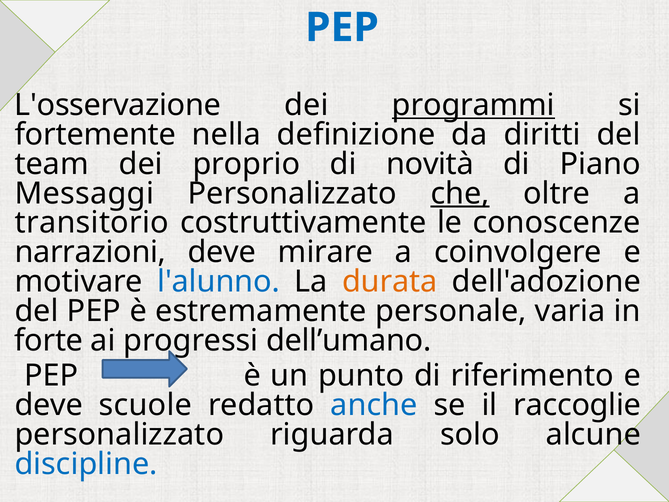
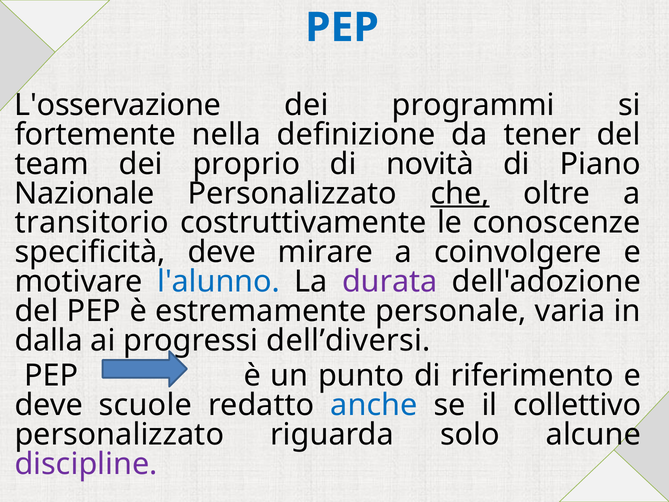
programmi underline: present -> none (473, 105)
diritti: diritti -> tener (542, 134)
Messaggi: Messaggi -> Nazionale (85, 193)
narrazioni: narrazioni -> specificità (90, 252)
durata colour: orange -> purple (390, 282)
forte: forte -> dalla (49, 341)
dell’umano: dell’umano -> dell’diversi (349, 341)
raccoglie: raccoglie -> collettivo (577, 405)
discipline colour: blue -> purple (86, 464)
